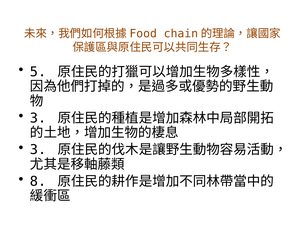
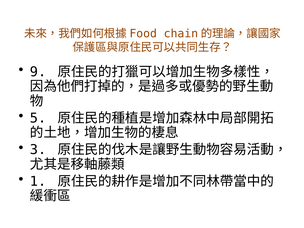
5: 5 -> 9 (38, 72)
3: 3 -> 5 (38, 118)
8: 8 -> 1 (38, 181)
